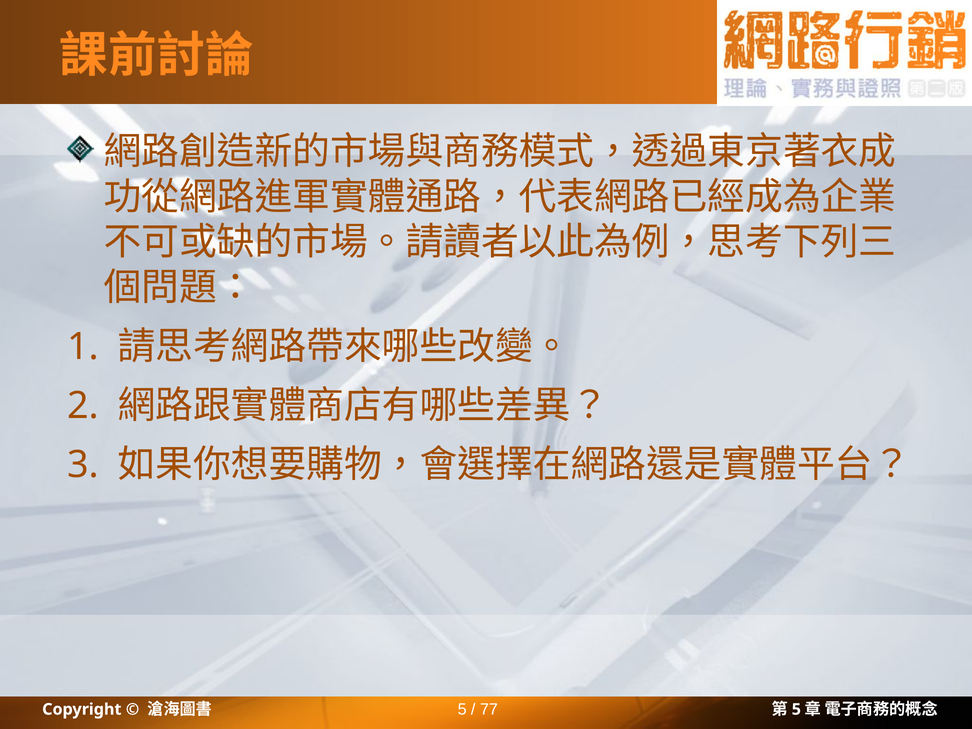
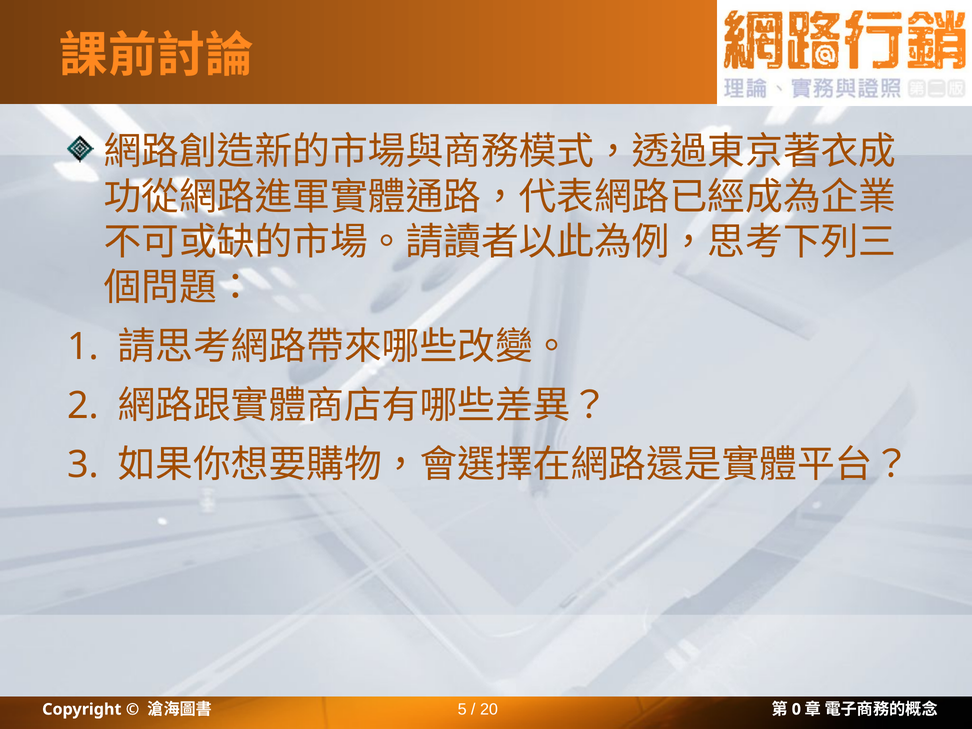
77: 77 -> 20 (489, 709)
5: 5 -> 0 (796, 709)
